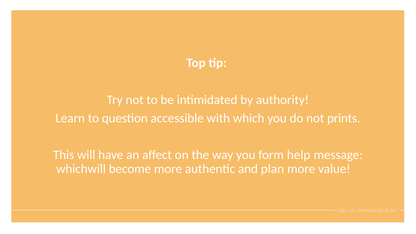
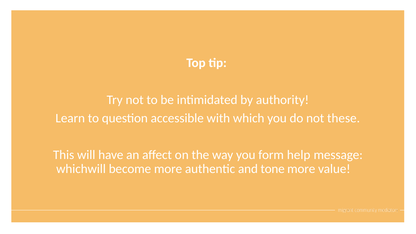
prints: prints -> these (344, 118)
plan: plan -> tone (273, 169)
